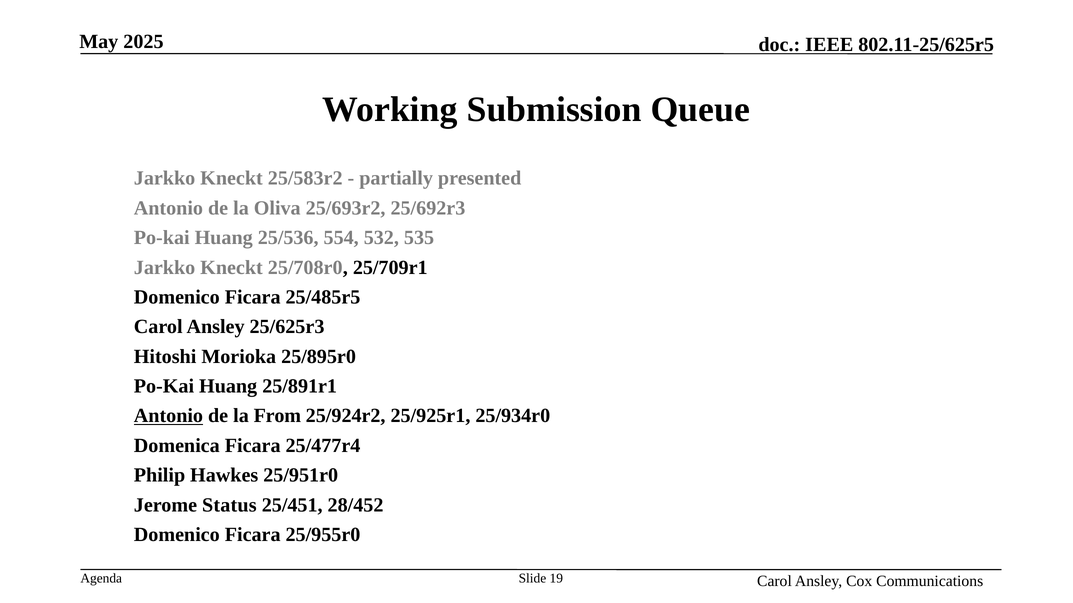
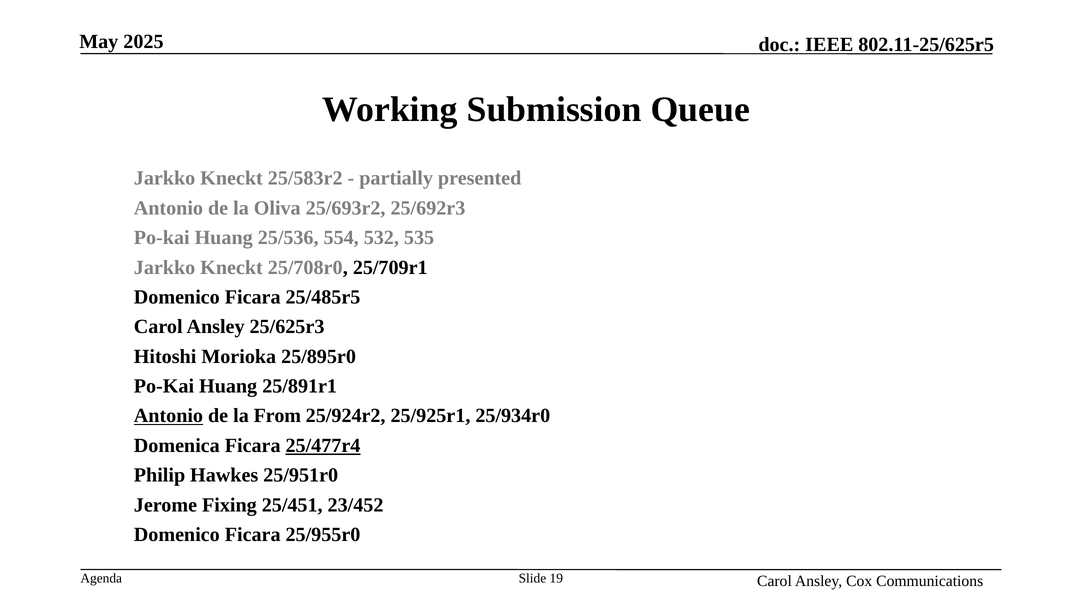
25/477r4 underline: none -> present (323, 446)
Status: Status -> Fixing (229, 505)
28/452: 28/452 -> 23/452 (356, 505)
